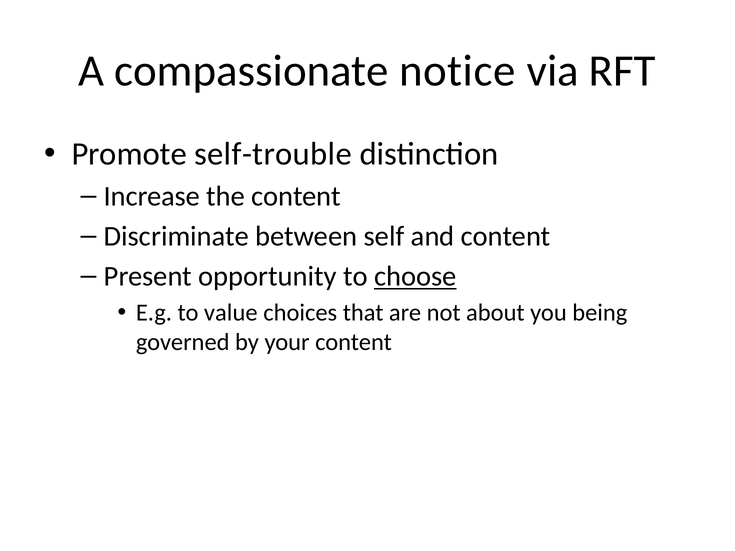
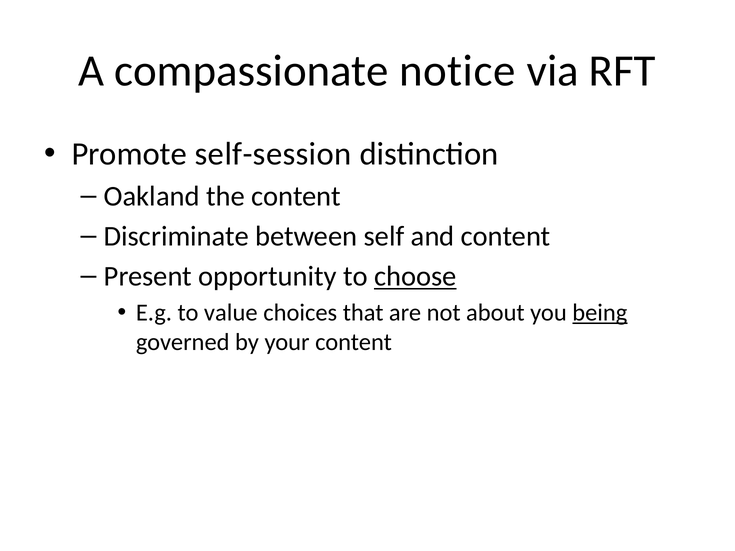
self-trouble: self-trouble -> self-session (273, 154)
Increase: Increase -> Oakland (152, 196)
being underline: none -> present (600, 313)
